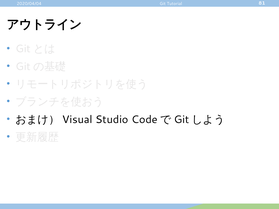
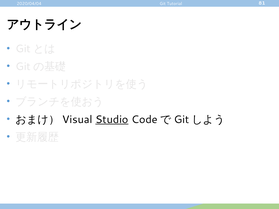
Studio underline: none -> present (112, 120)
